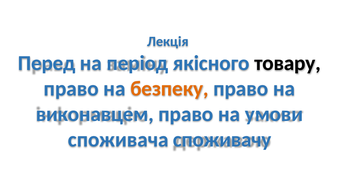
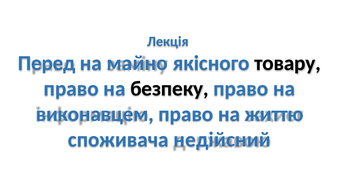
період: період -> майно (137, 63)
безпеку colour: orange -> black (169, 88)
умови: умови -> життю (274, 114)
споживачу: споживачу -> недійсний (222, 139)
